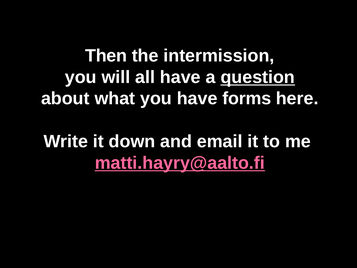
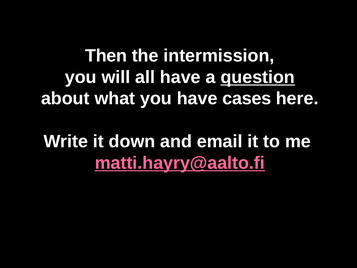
forms: forms -> cases (247, 98)
